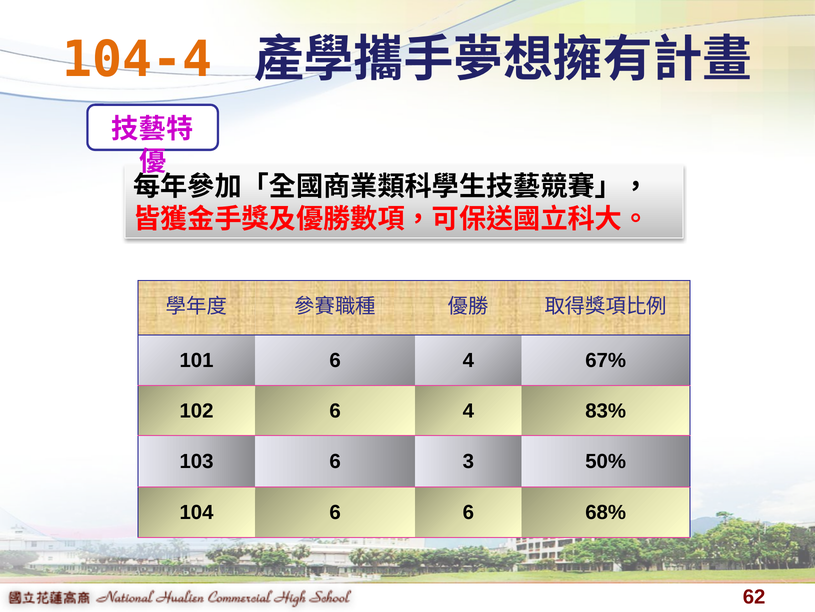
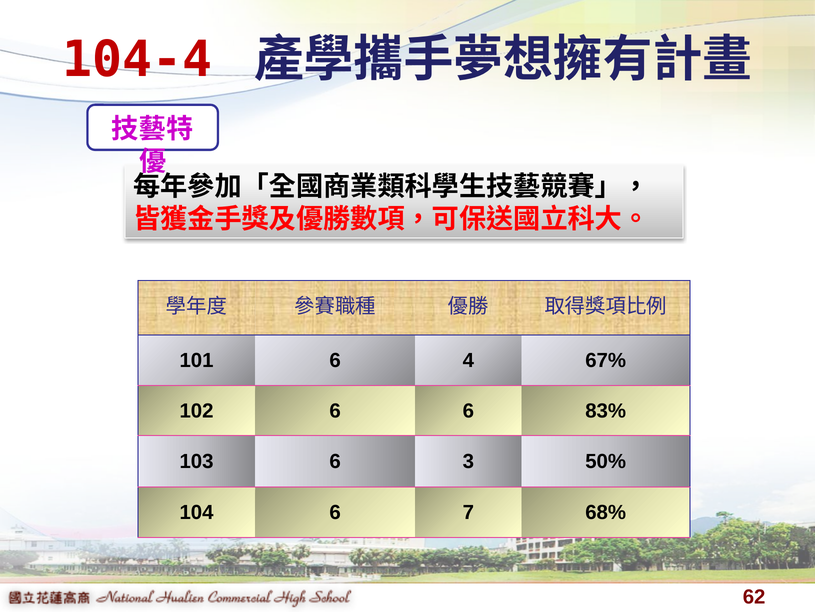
104-4 colour: orange -> red (137, 60)
4: 4 -> 6 (468, 410)
6 6: 6 -> 7 (468, 512)
